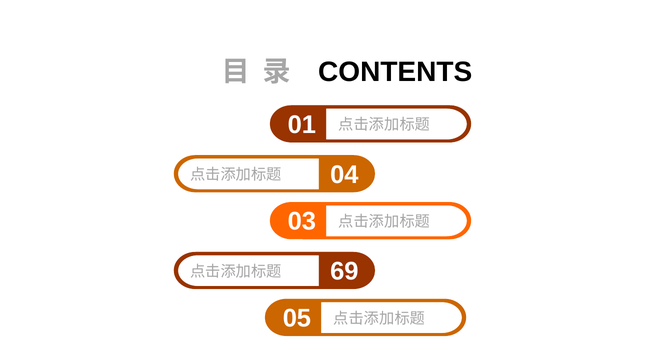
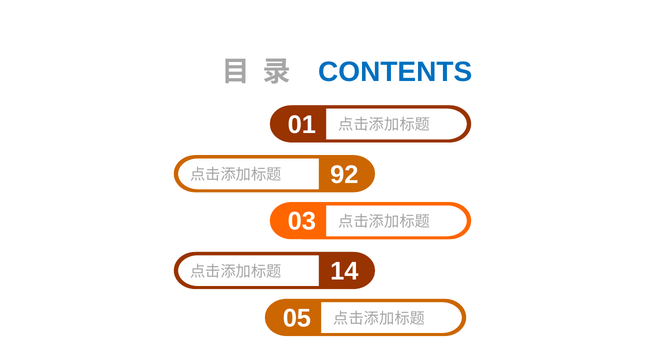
CONTENTS colour: black -> blue (395, 72)
04: 04 -> 92 (344, 175)
69: 69 -> 14 (344, 271)
